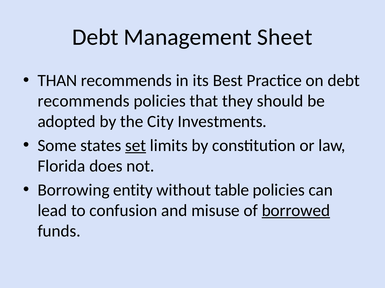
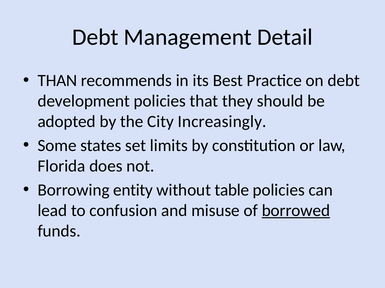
Sheet: Sheet -> Detail (285, 37)
recommends: recommends -> development (84, 101)
Investments: Investments -> Increasingly (222, 122)
set underline: present -> none (136, 146)
